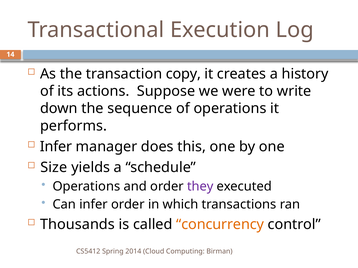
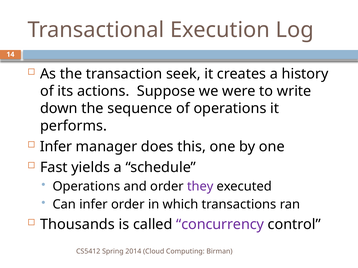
copy: copy -> seek (183, 74)
Size: Size -> Fast (54, 168)
concurrency colour: orange -> purple (220, 225)
